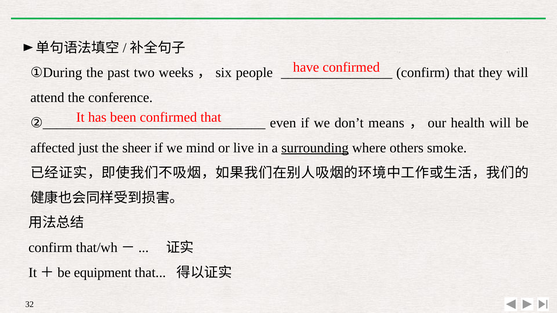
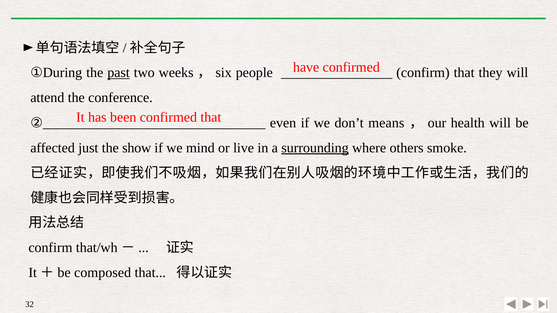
past underline: none -> present (119, 73)
sheer: sheer -> show (137, 148)
equipment: equipment -> composed (103, 273)
